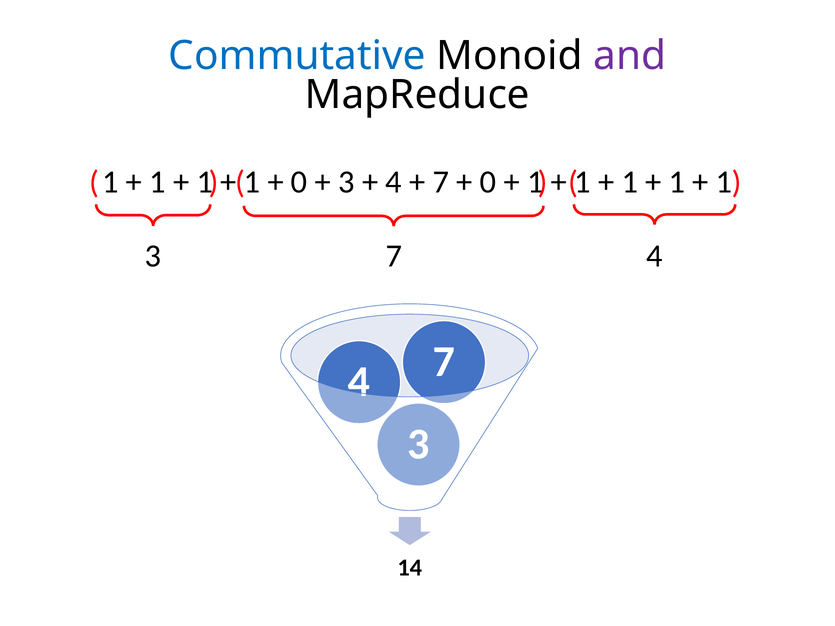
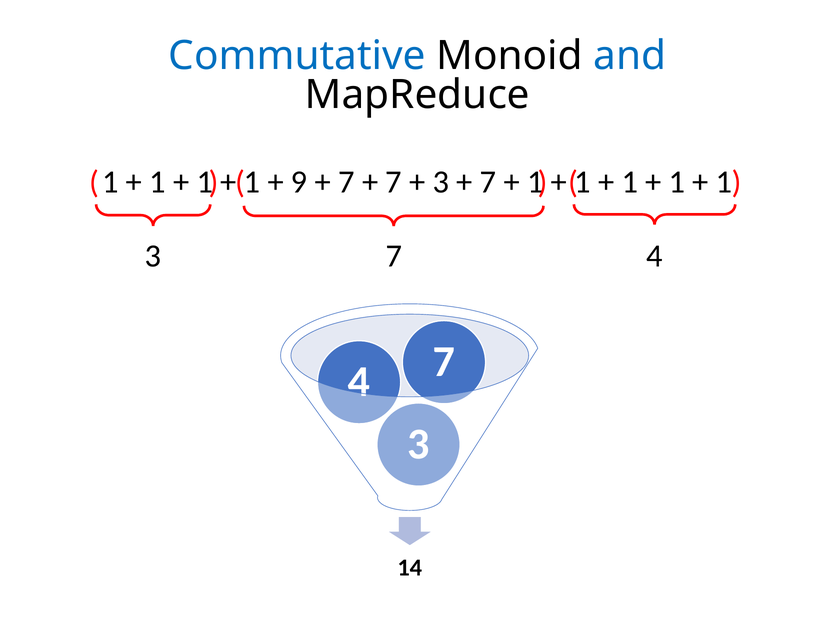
and colour: purple -> blue (630, 56)
0: 0 -> 9 (299, 182)
3: 3 -> 7 (346, 182)
4: 4 -> 7 (394, 182)
7: 7 -> 3 (441, 182)
0: 0 -> 7 (488, 182)
